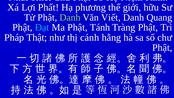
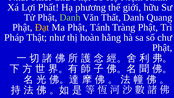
Viết: Viết -> Thất (111, 17)
Đạt colour: light blue -> yellow (42, 27)
cánh: cánh -> hoàn (90, 37)
